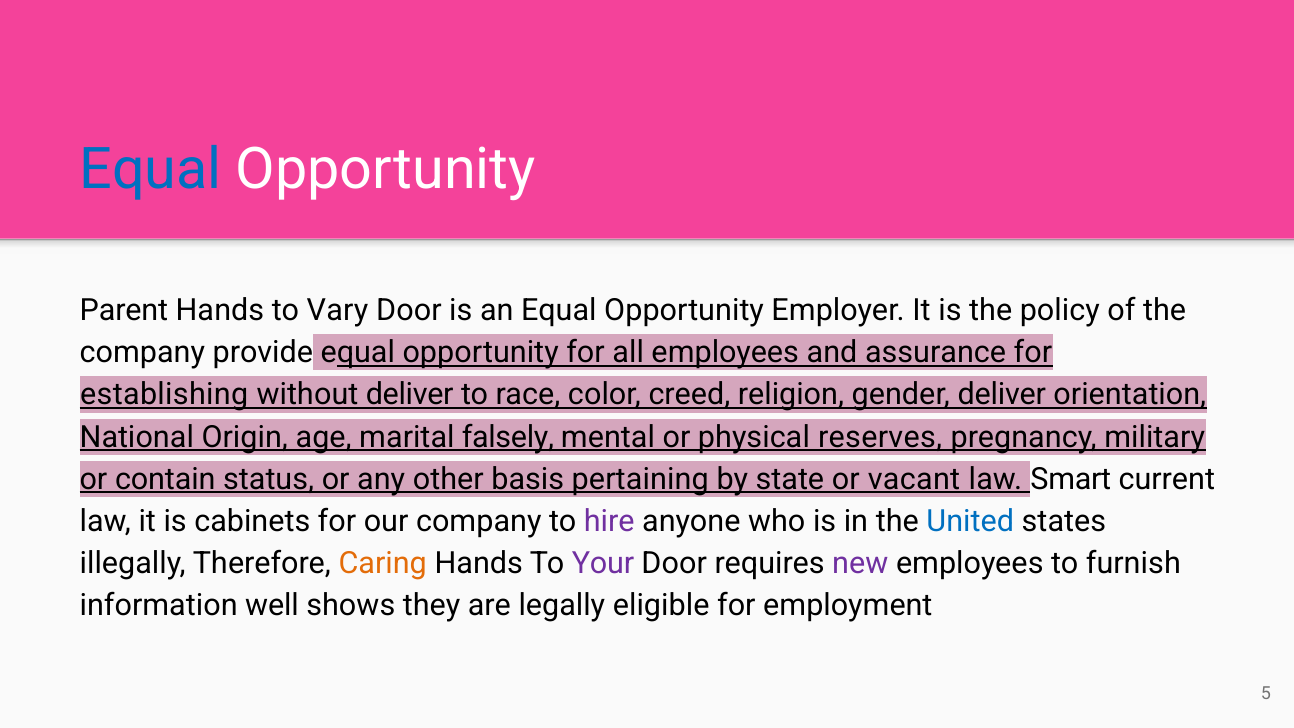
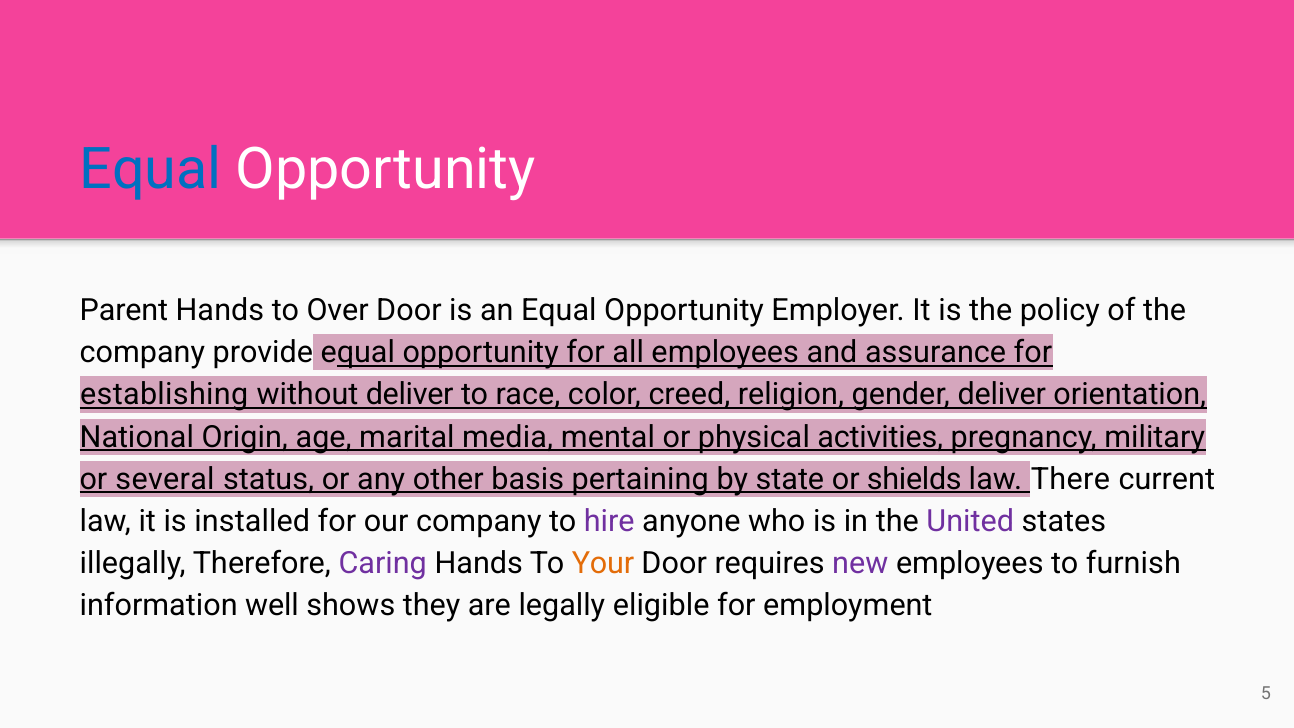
Vary: Vary -> Over (338, 310)
falsely: falsely -> media (508, 437)
reserves: reserves -> activities (880, 437)
contain: contain -> several (165, 479)
vacant: vacant -> shields (914, 479)
Smart: Smart -> There (1070, 479)
cabinets: cabinets -> installed (252, 521)
United colour: blue -> purple (970, 521)
Caring colour: orange -> purple (383, 563)
Your colour: purple -> orange (603, 563)
